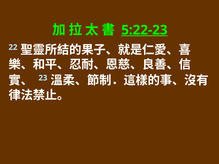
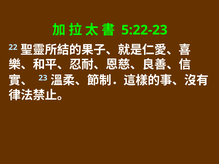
5:22-23 underline: present -> none (144, 30)
